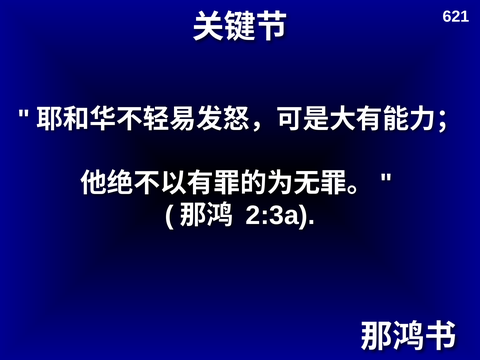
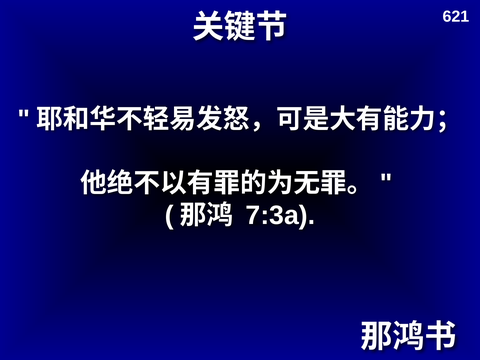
2:3a: 2:3a -> 7:3a (280, 215)
